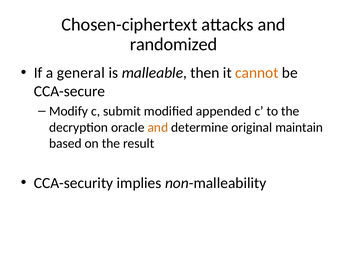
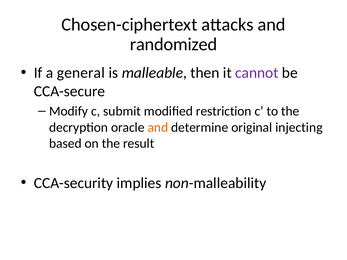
cannot colour: orange -> purple (257, 73)
appended: appended -> restriction (224, 111)
maintain: maintain -> injecting (299, 127)
